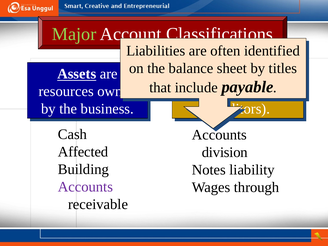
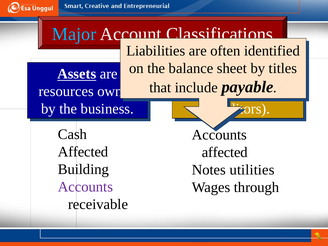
Major colour: light green -> light blue (74, 34)
division: division -> affected (225, 152)
liability: liability -> utilities (252, 170)
